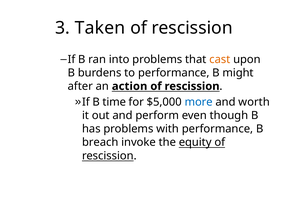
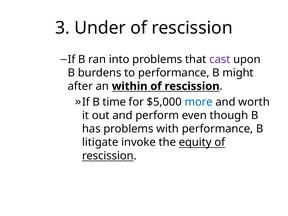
Taken: Taken -> Under (100, 28)
cast colour: orange -> purple (220, 59)
action: action -> within (130, 86)
breach: breach -> litigate (100, 142)
